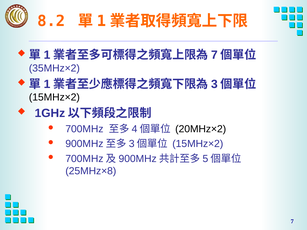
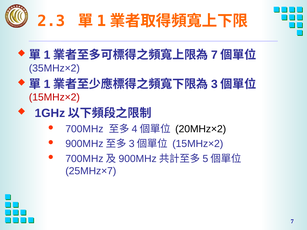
8.2: 8.2 -> 2.3 (51, 21)
15MHz×2 colour: black -> red (54, 97)
25MHz×8: 25MHz×8 -> 25MHz×7 (91, 171)
